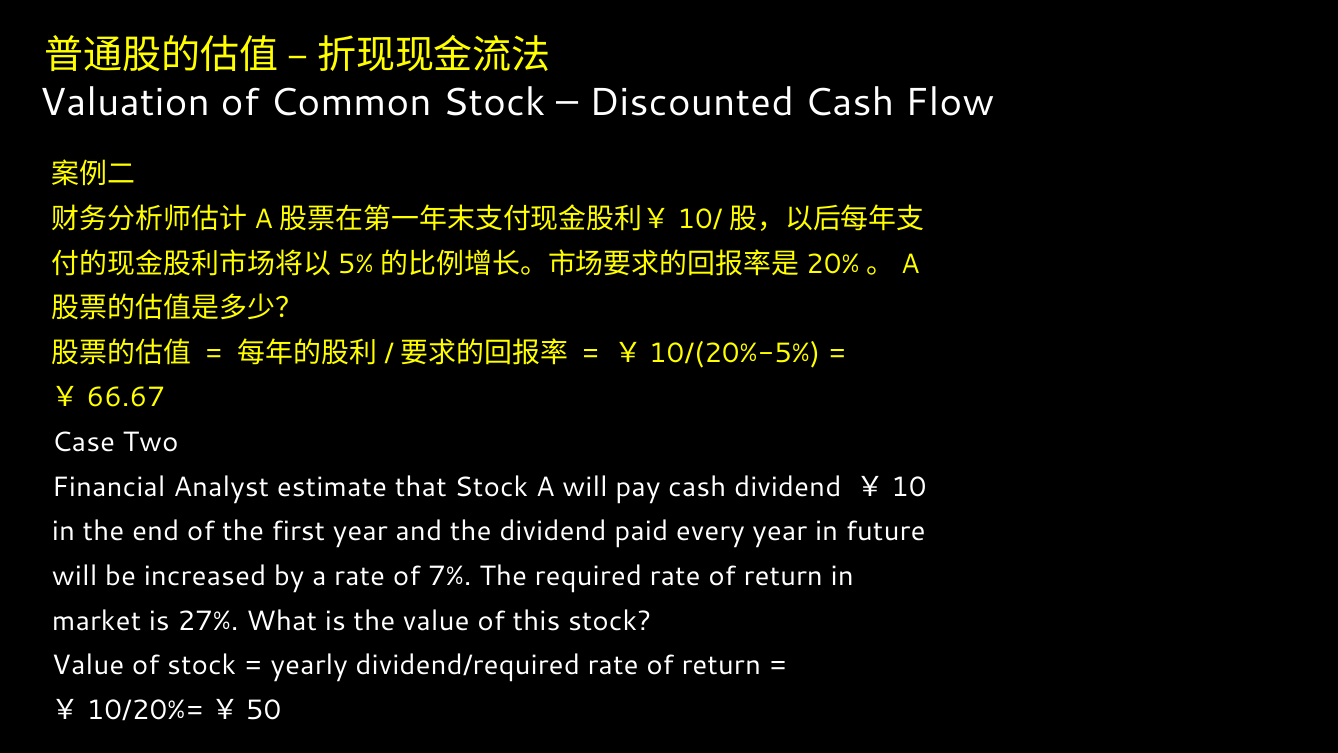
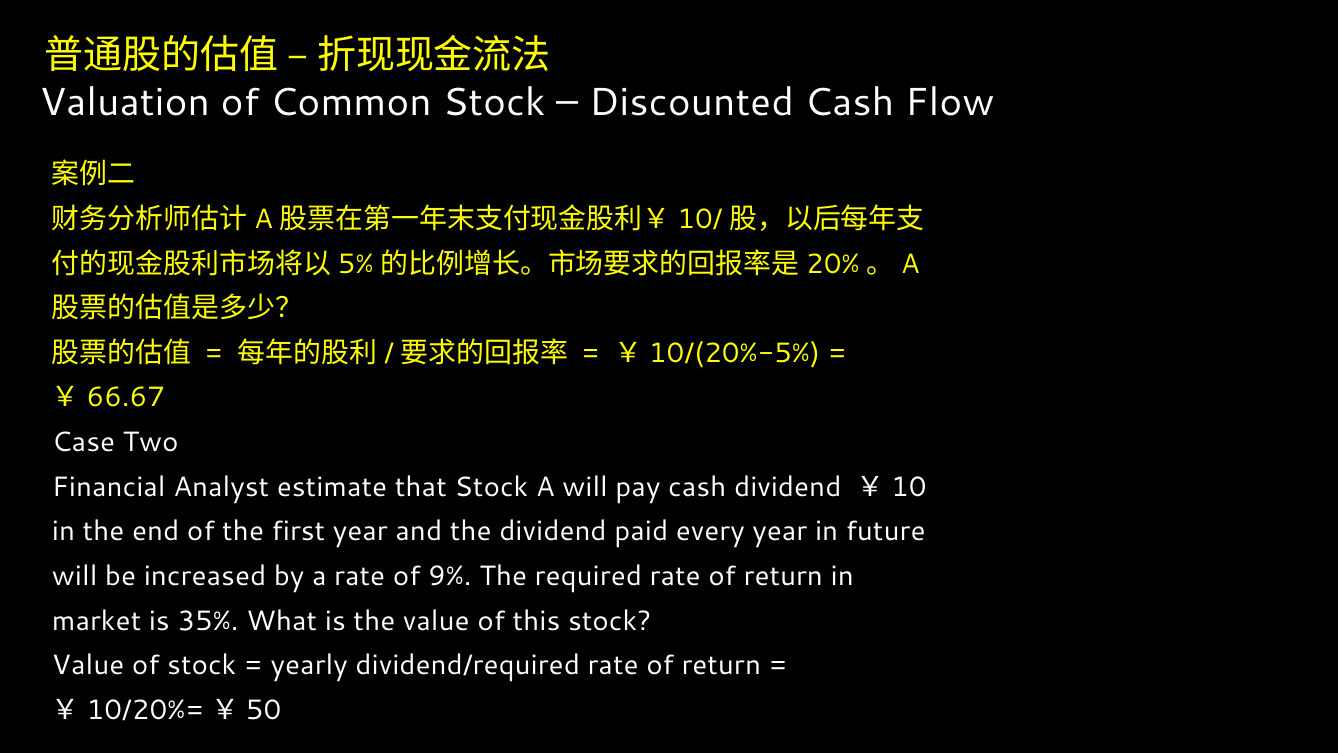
7%: 7% -> 9% (450, 576)
27%: 27% -> 35% (208, 621)
